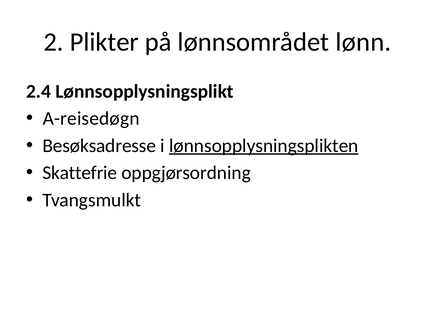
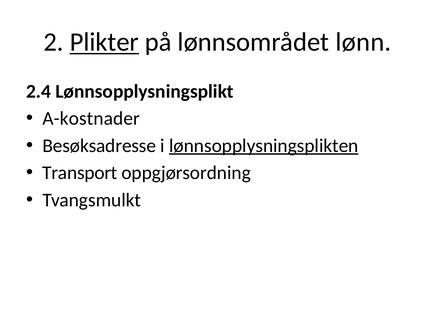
Plikter underline: none -> present (104, 42)
A-reisedøgn: A-reisedøgn -> A-kostnader (91, 119)
Skattefrie: Skattefrie -> Transport (80, 173)
